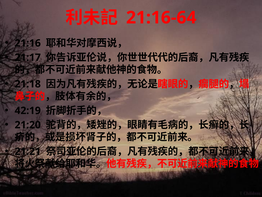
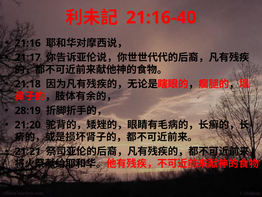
21:16-64: 21:16-64 -> 21:16-40 (161, 18)
42:19: 42:19 -> 28:19 (28, 110)
